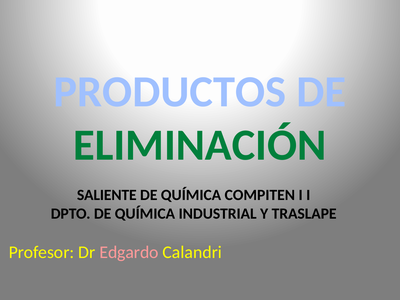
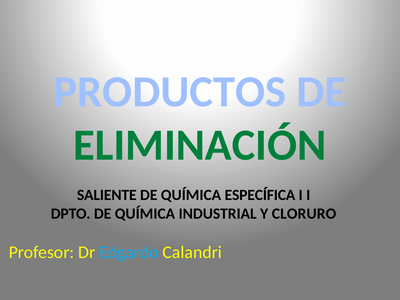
COMPITEN: COMPITEN -> ESPECÍFICA (260, 195)
TRASLAPE: TRASLAPE -> CLORURO (304, 214)
Edgardo colour: pink -> light blue (129, 252)
